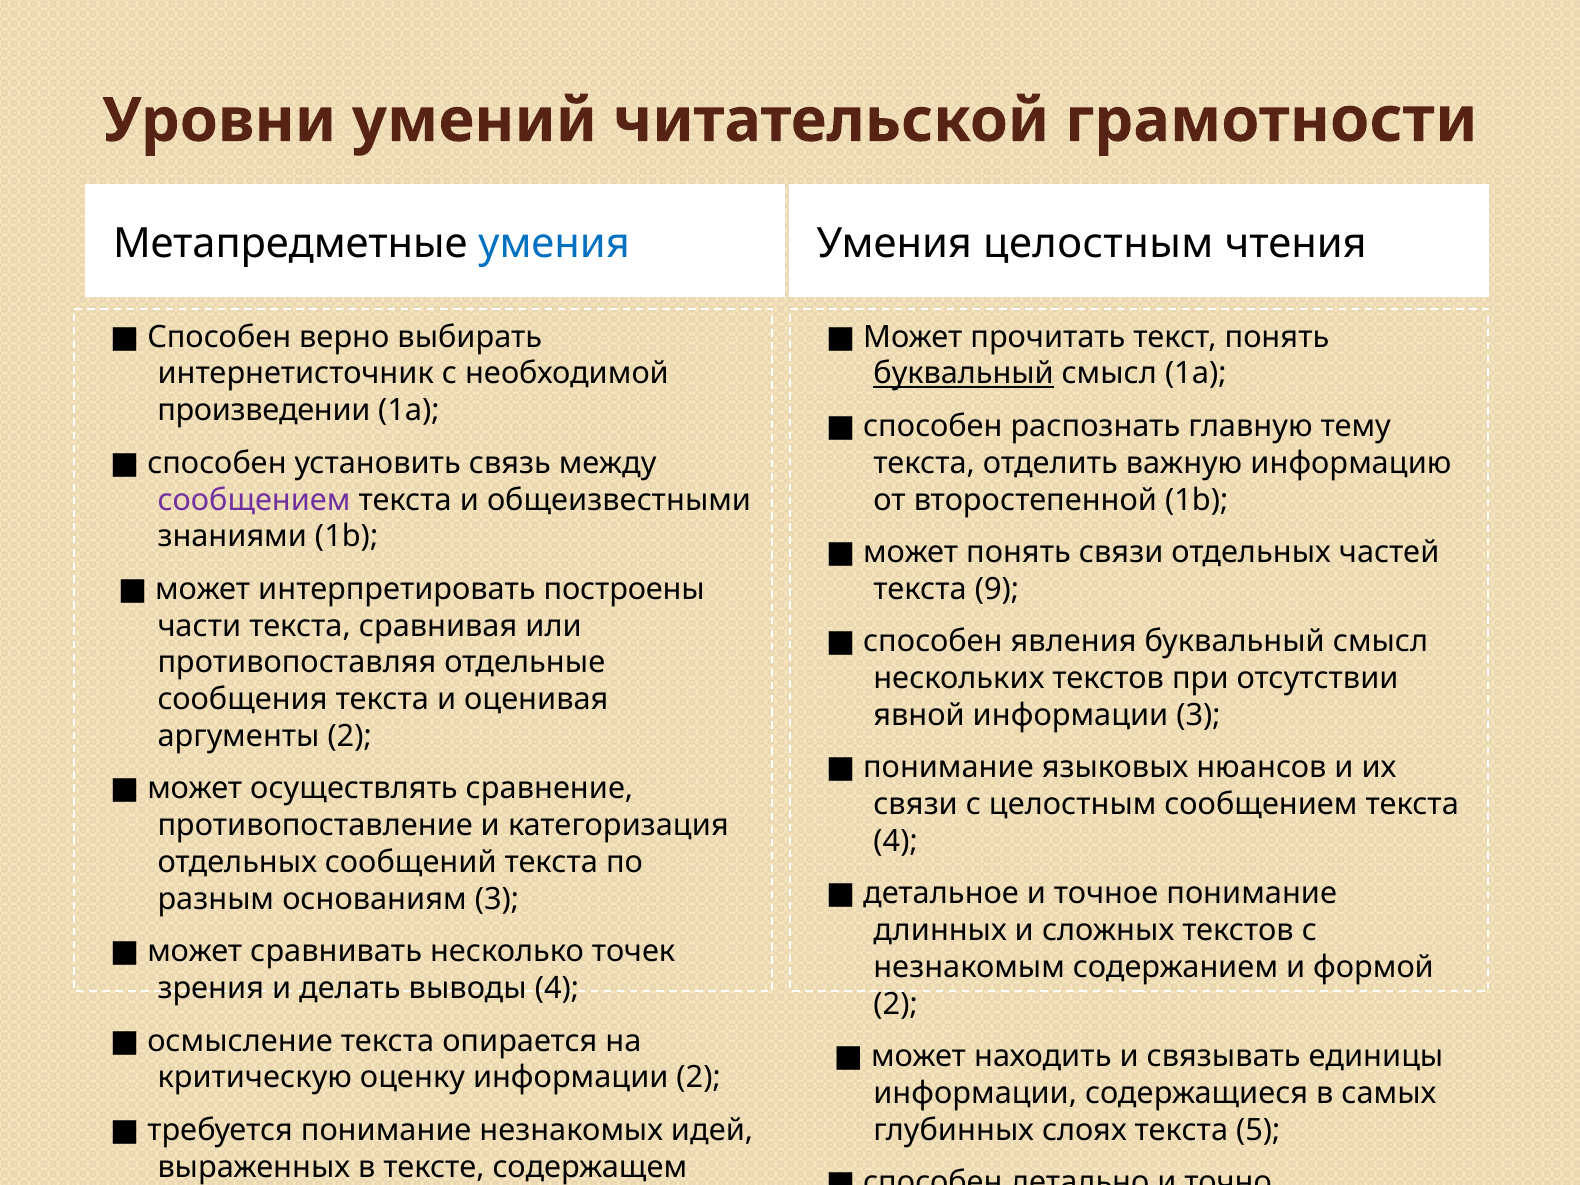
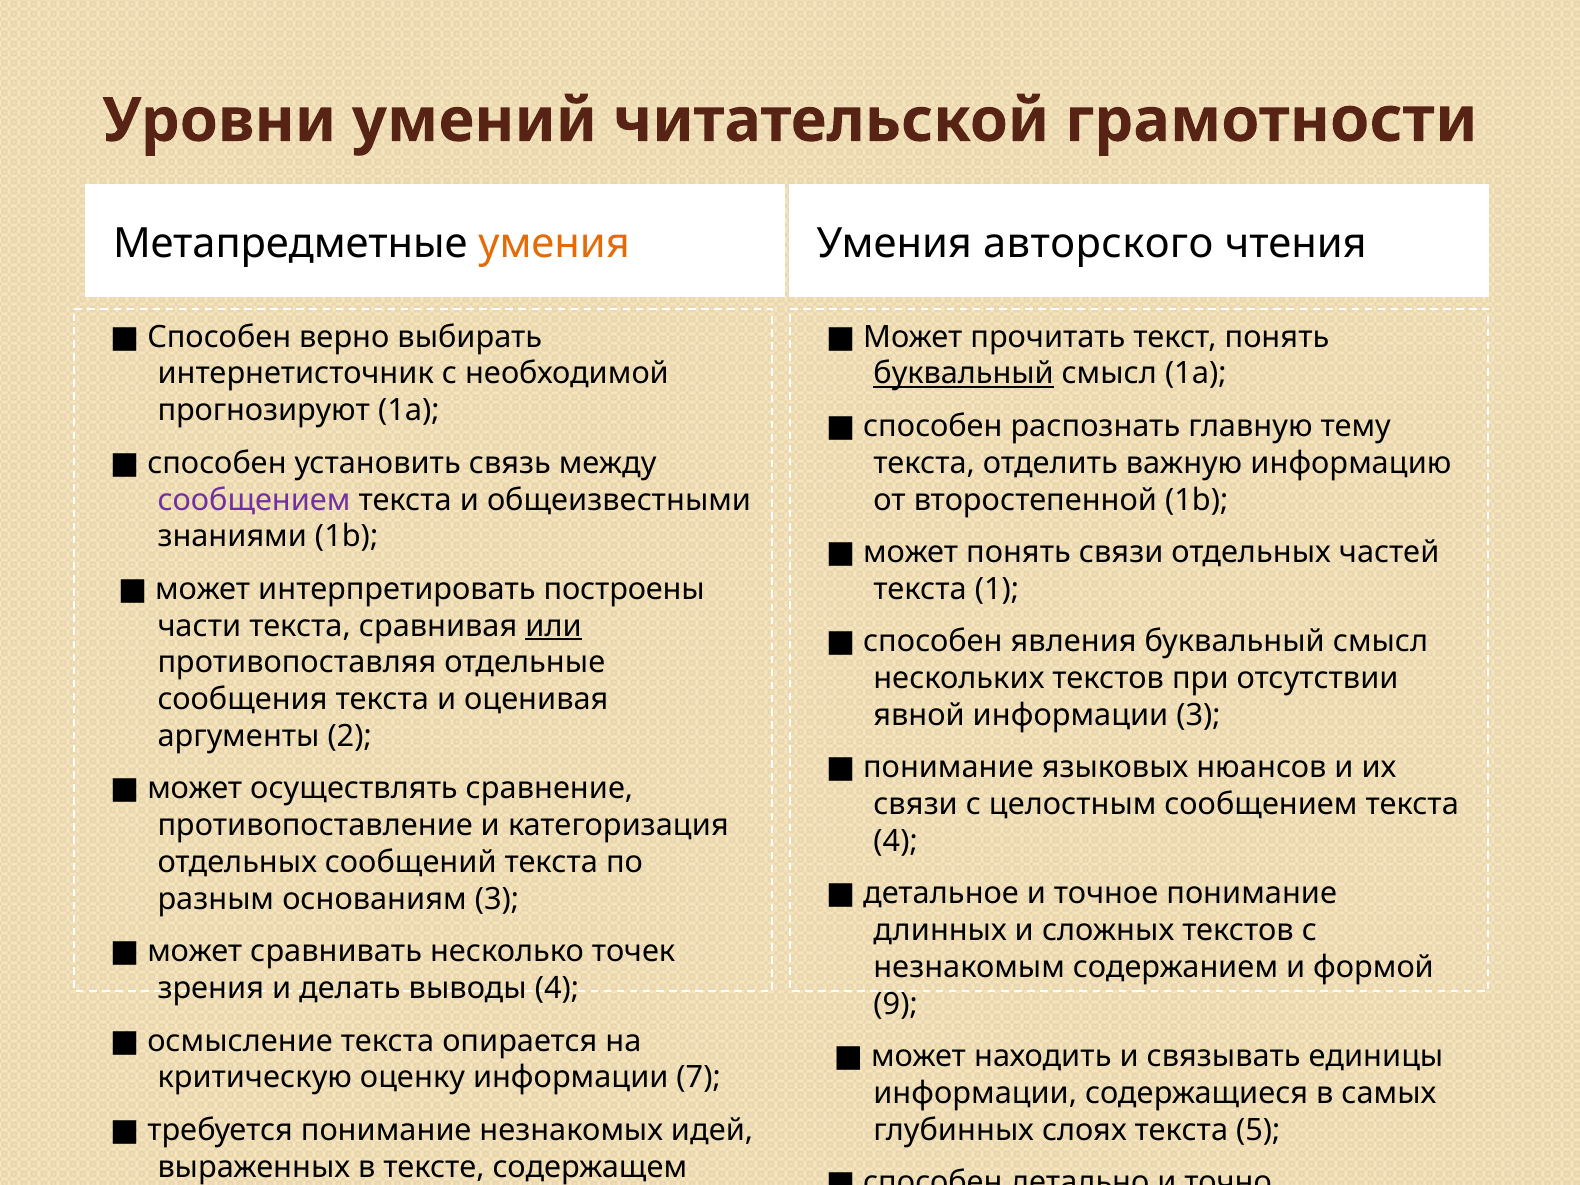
умения colour: blue -> orange (554, 243)
Умения целостным: целостным -> авторского (1098, 243)
произведении: произведении -> прогнозируют (264, 411)
9: 9 -> 1 (997, 589)
или underline: none -> present (554, 626)
2: 2 -> 9 (896, 1004)
информации 2: 2 -> 7 (699, 1078)
